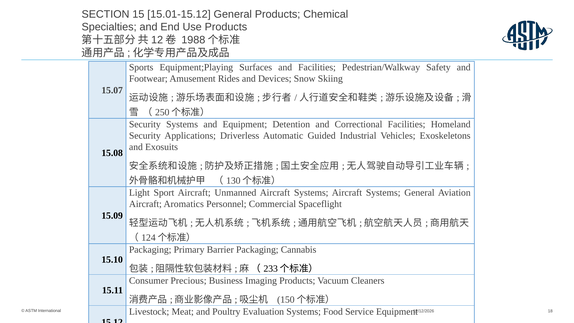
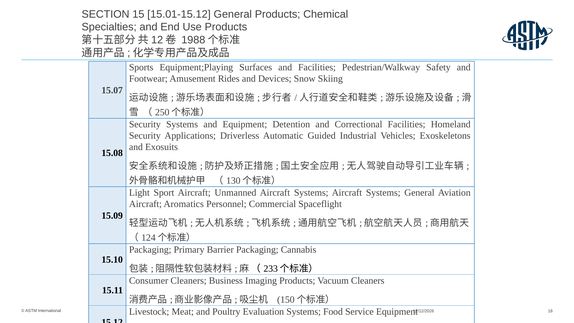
Consumer Precious: Precious -> Cleaners (189, 281)
